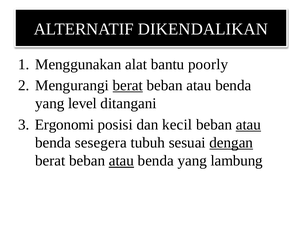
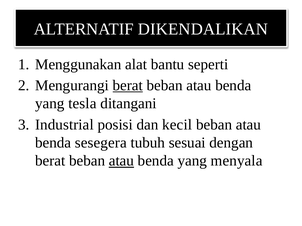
poorly: poorly -> seperti (208, 64)
level: level -> tesla (82, 104)
Ergonomi: Ergonomi -> Industrial (64, 125)
atau underline: present -> none (248, 125)
dengan underline: present -> none (231, 143)
lambung: lambung -> menyala (237, 161)
